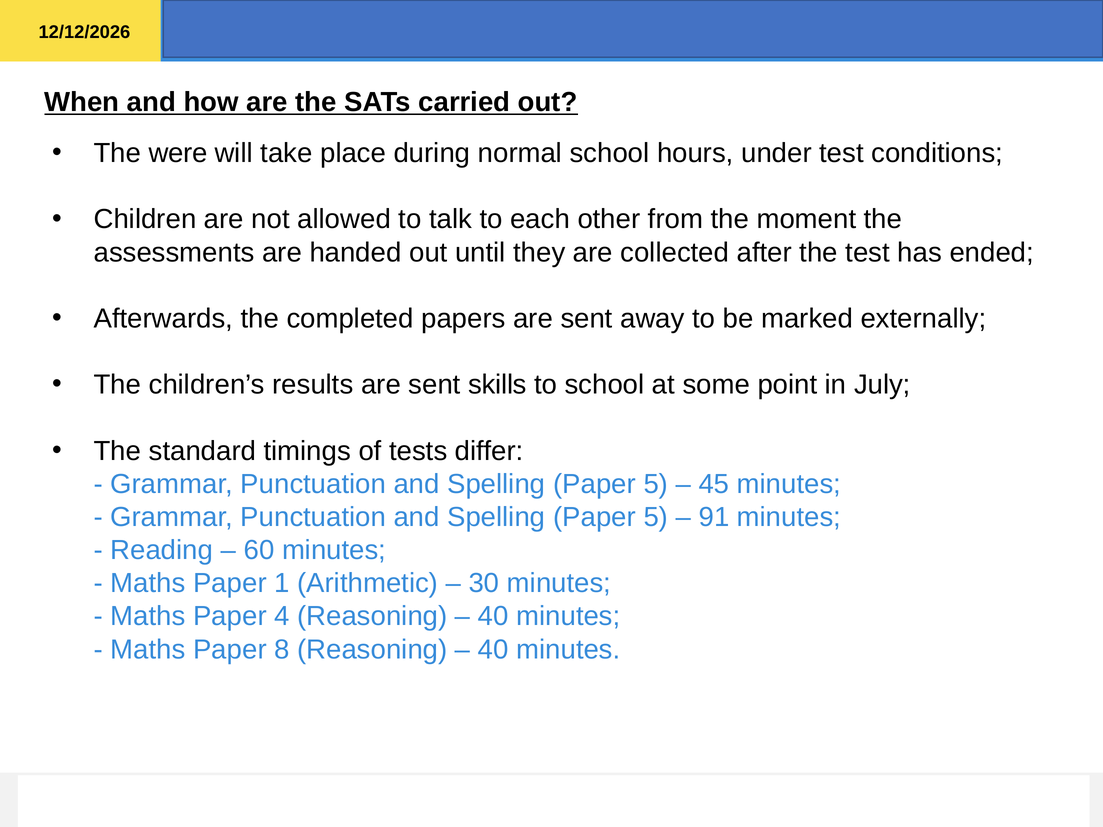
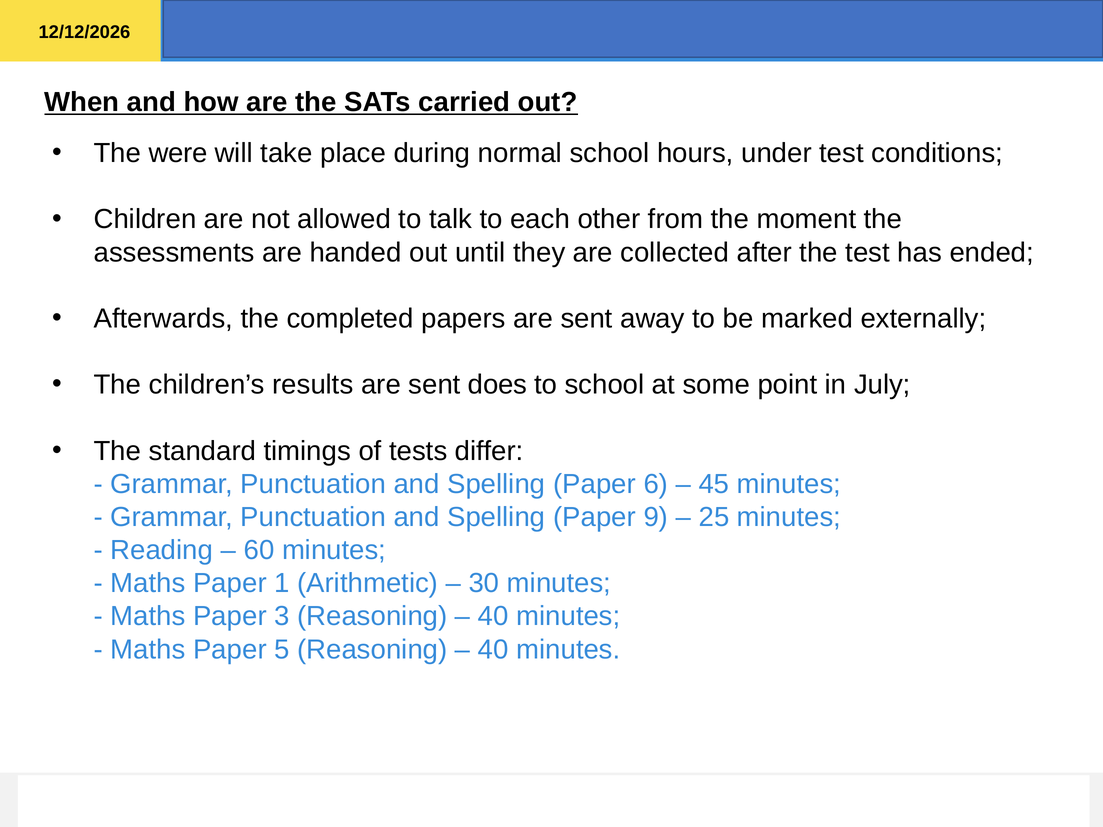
skills: skills -> does (497, 385)
5: 5 -> 6 (656, 484)
5: 5 -> 9 (656, 517)
91: 91 -> 25 (714, 517)
4: 4 -> 3 (282, 617)
8: 8 -> 5 (282, 650)
